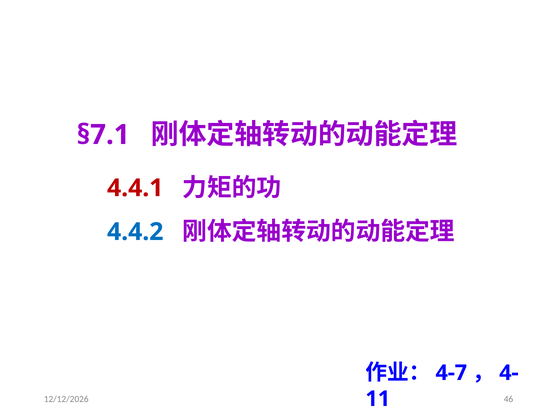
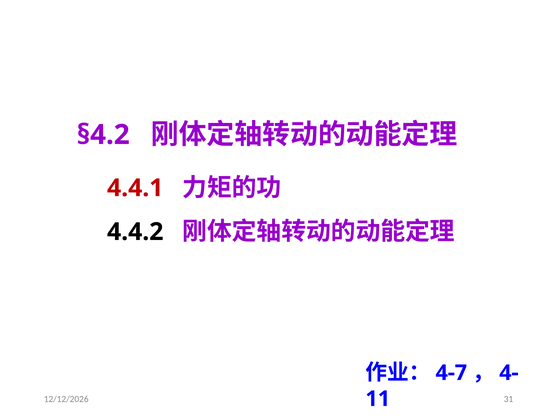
§7.1: §7.1 -> §4.2 (103, 135)
4.4.2 colour: blue -> black (135, 232)
46: 46 -> 31 (508, 399)
